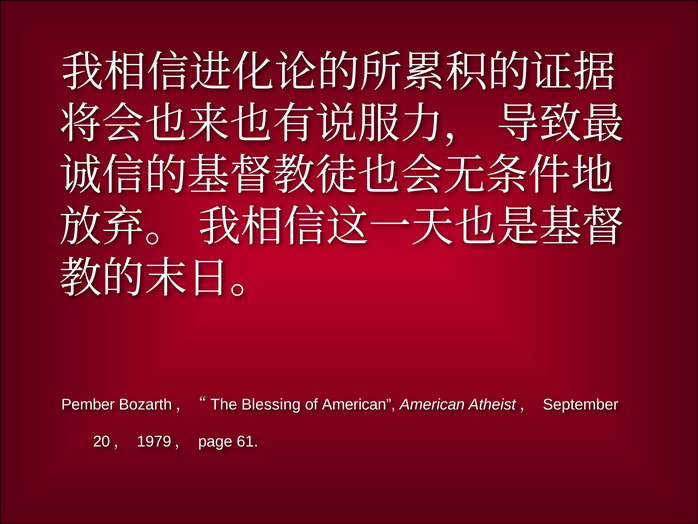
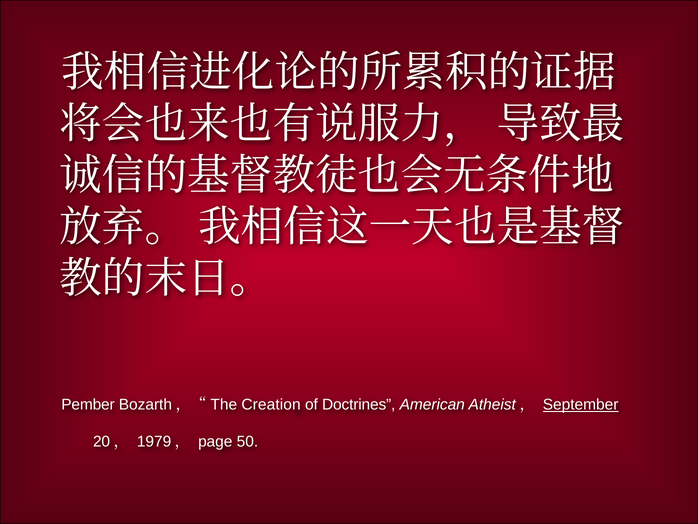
Blessing: Blessing -> Creation (271, 404)
of American: American -> Doctrines (359, 404)
September underline: none -> present (581, 404)
61: 61 -> 50 (247, 441)
